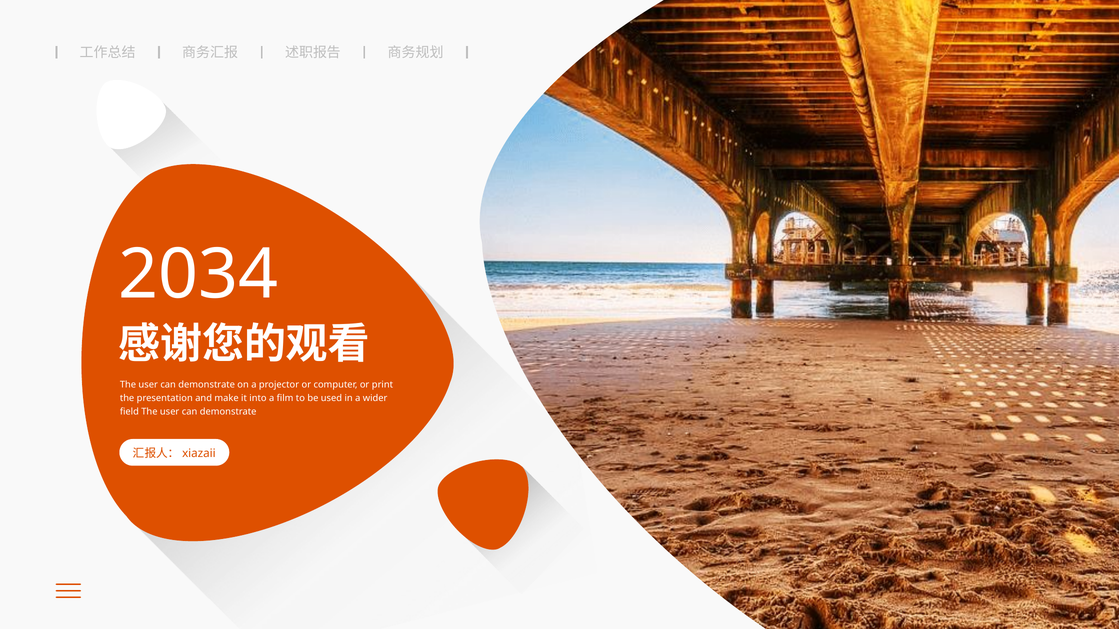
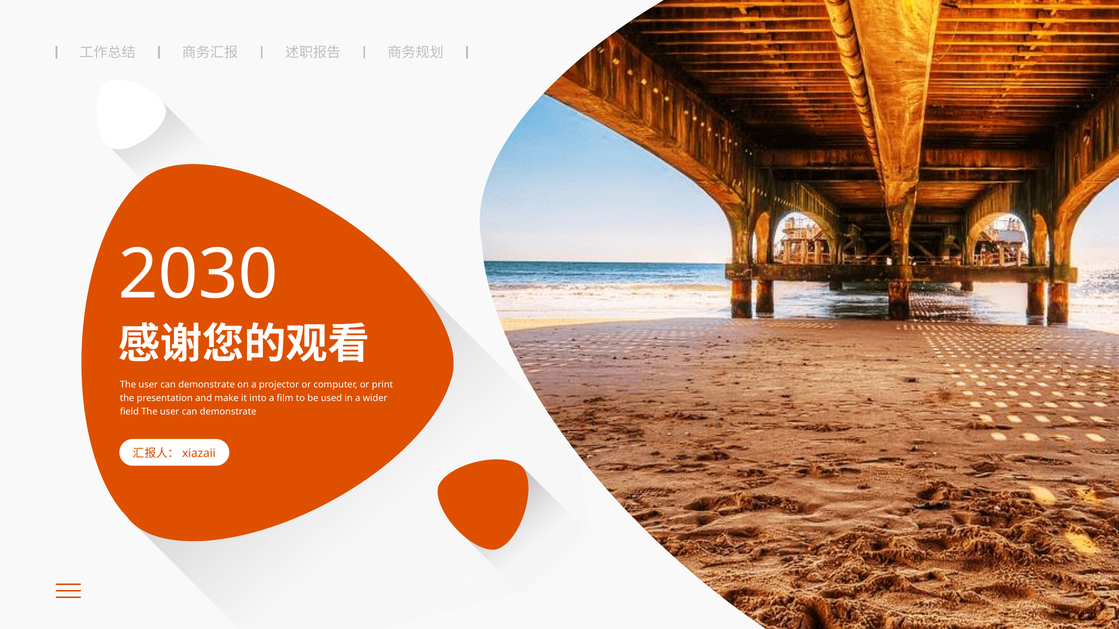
2034: 2034 -> 2030 (198, 275)
